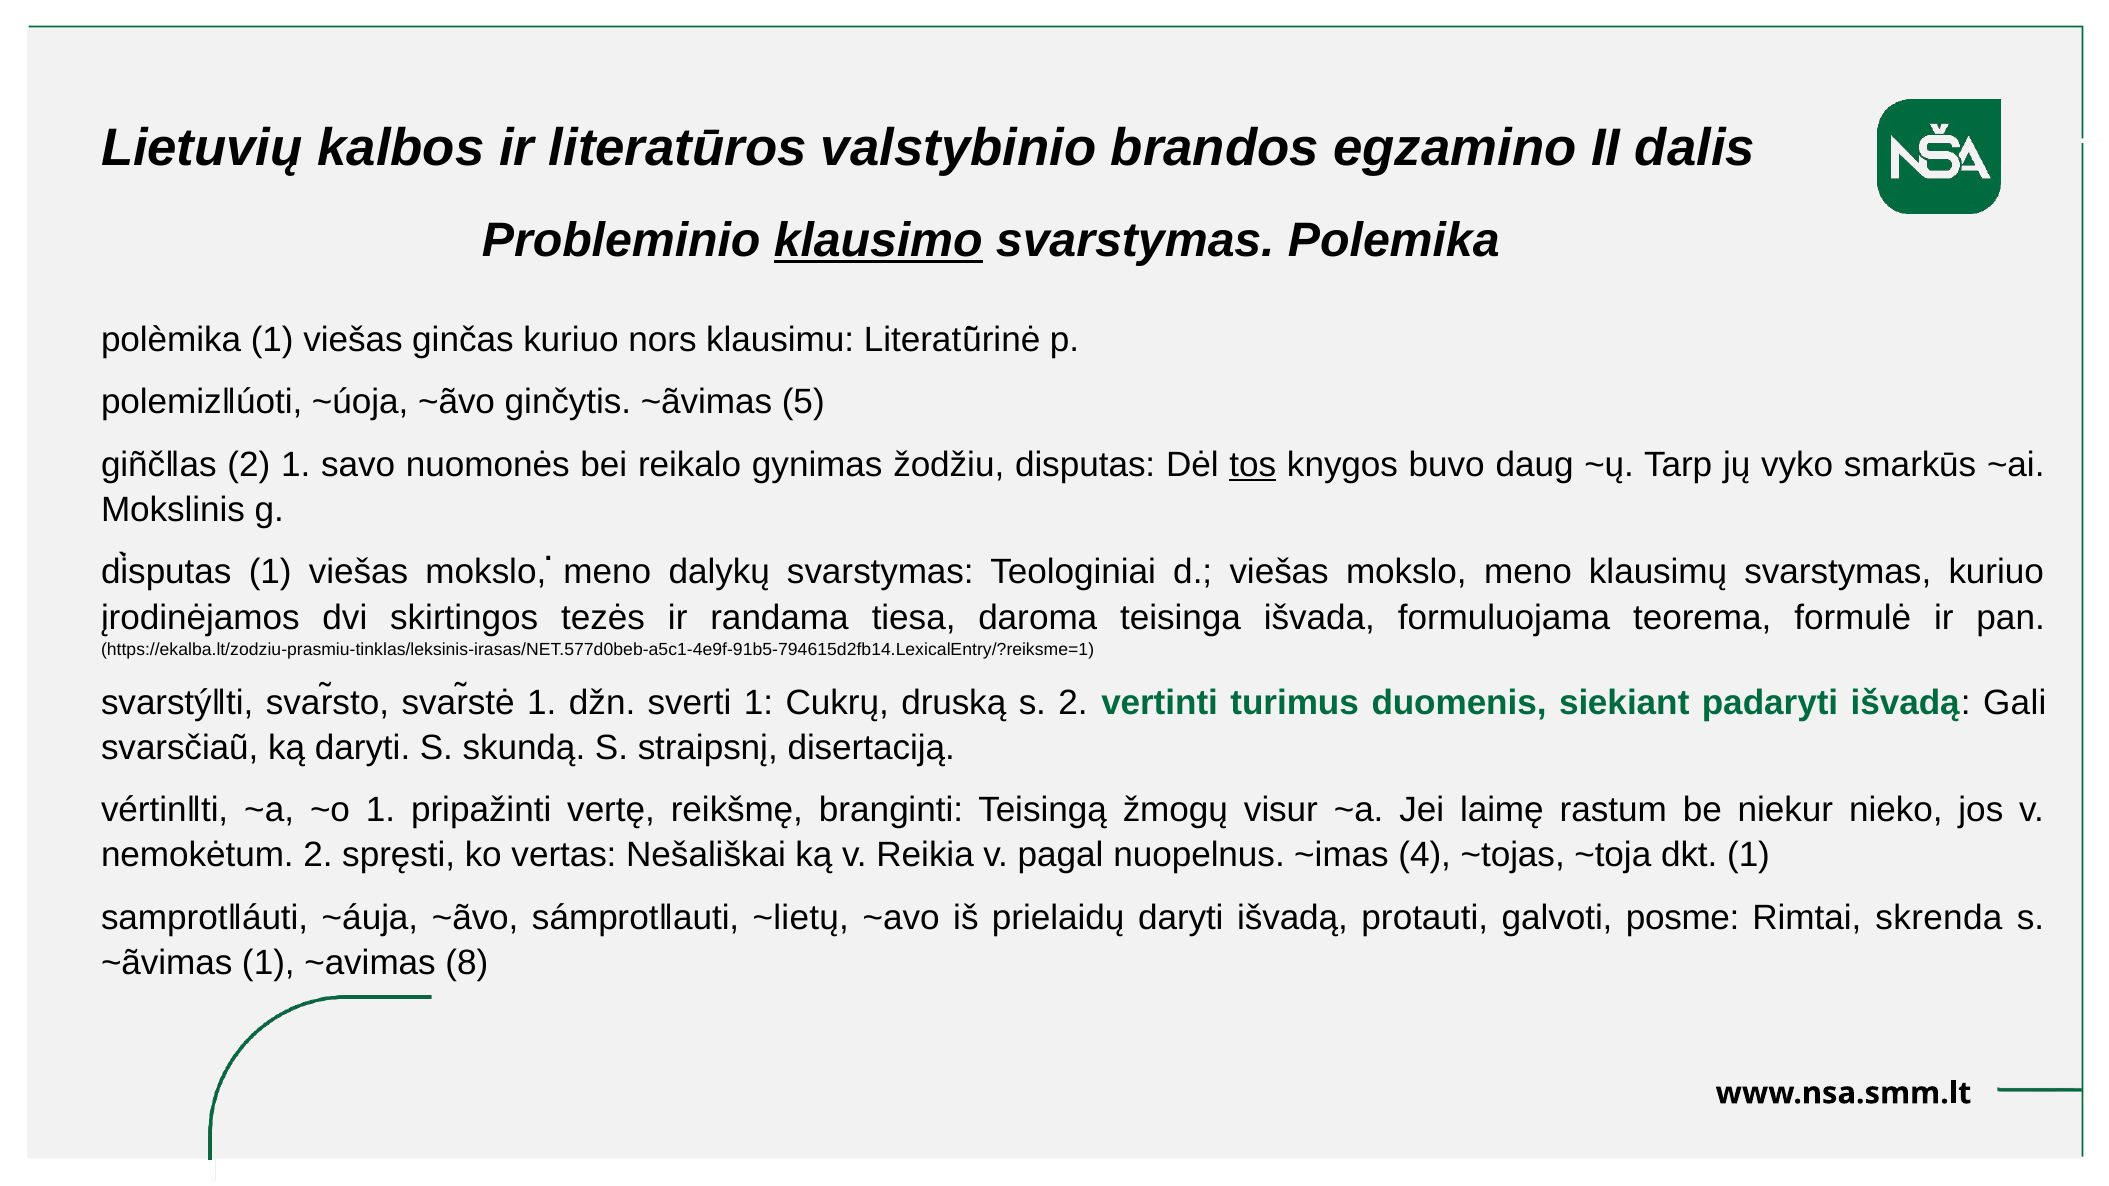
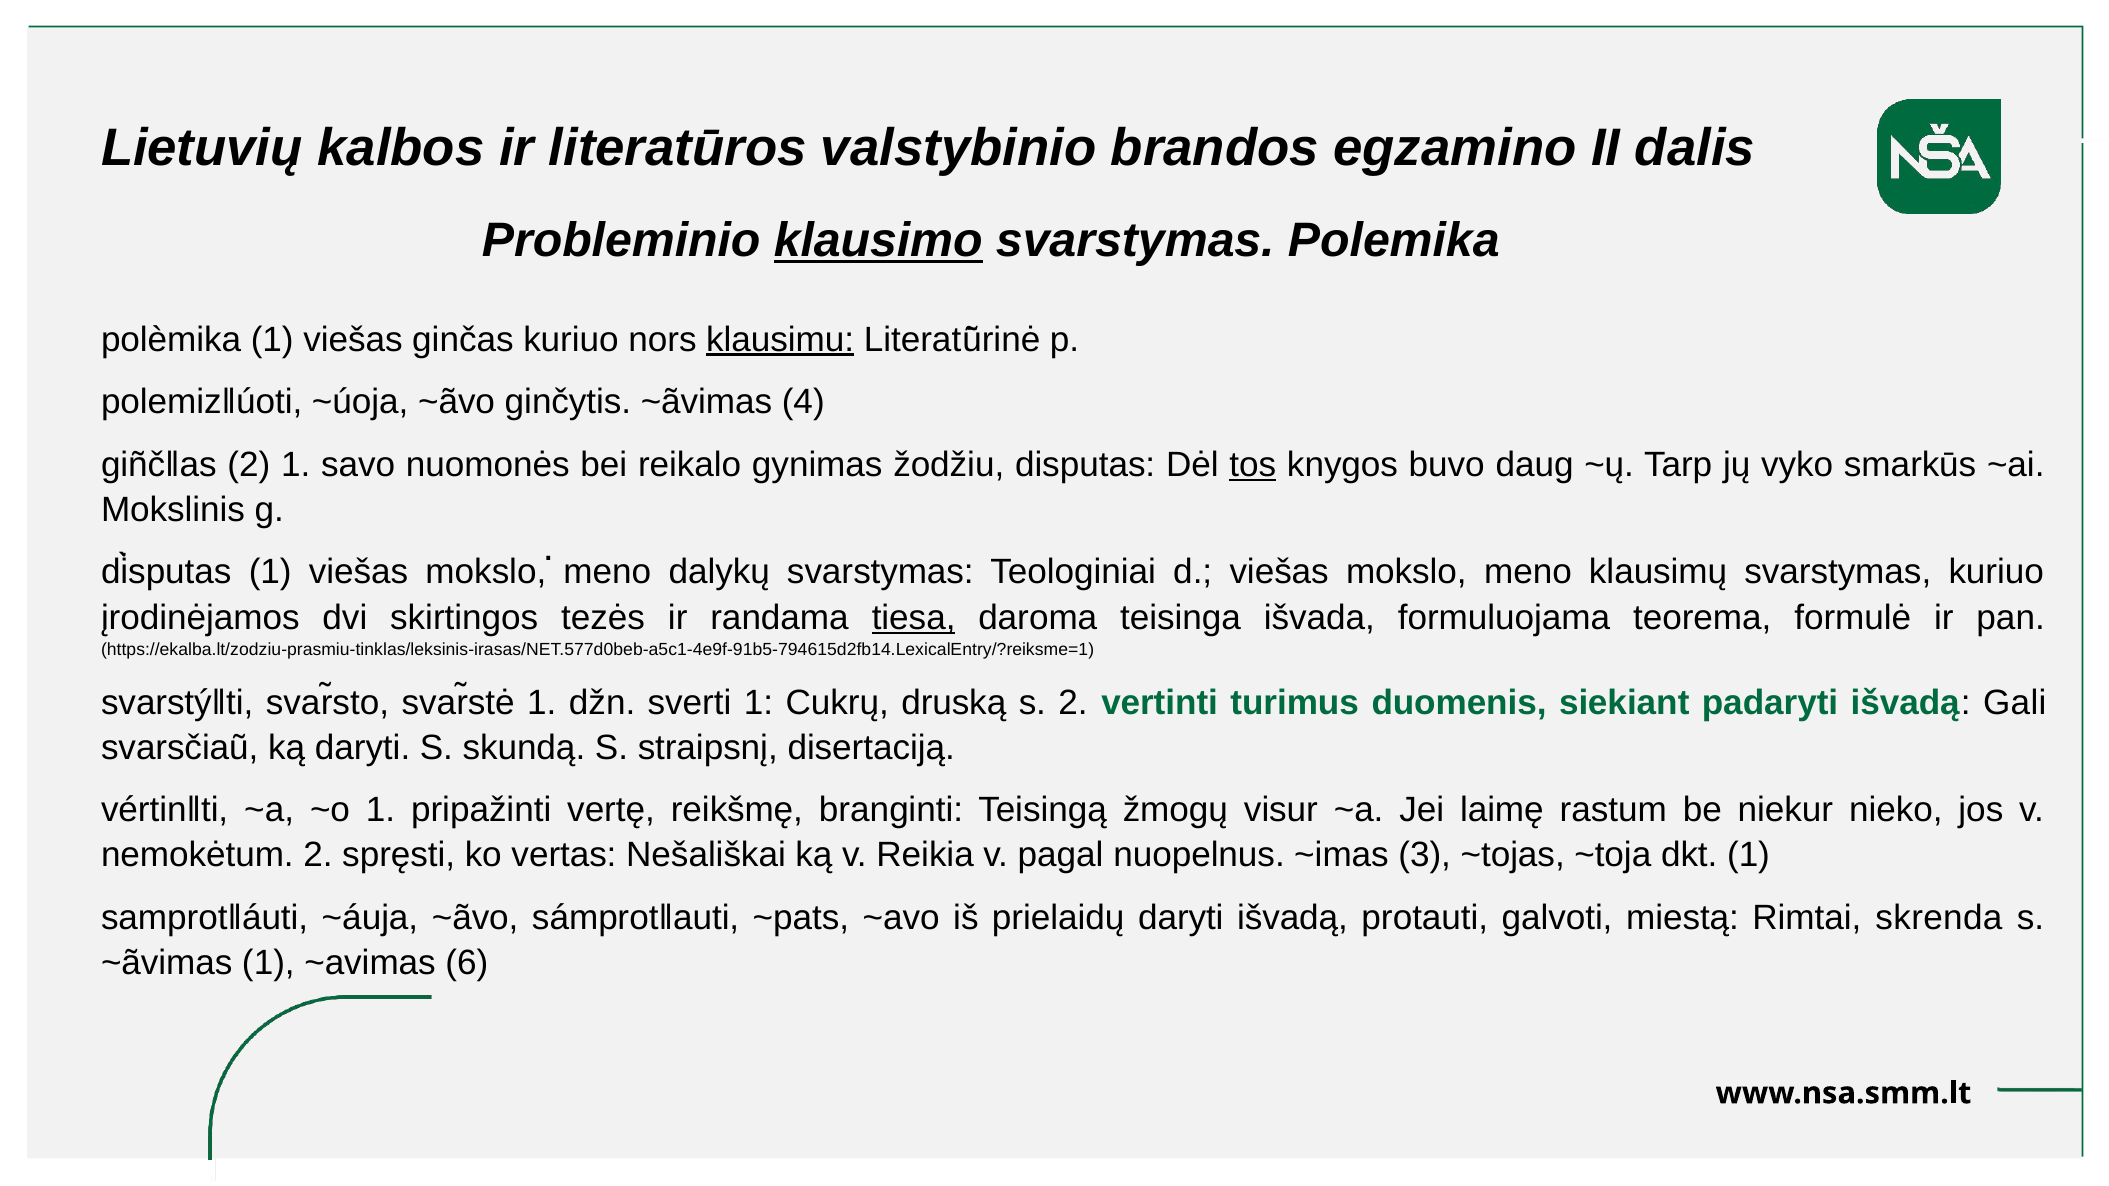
klausimu underline: none -> present (780, 340)
5: 5 -> 4 (803, 402)
tiesa underline: none -> present (914, 618)
4: 4 -> 3 (1425, 856)
~lietų: ~lietų -> ~pats (801, 918)
posme: posme -> miestą (1683, 918)
8: 8 -> 6 (467, 963)
